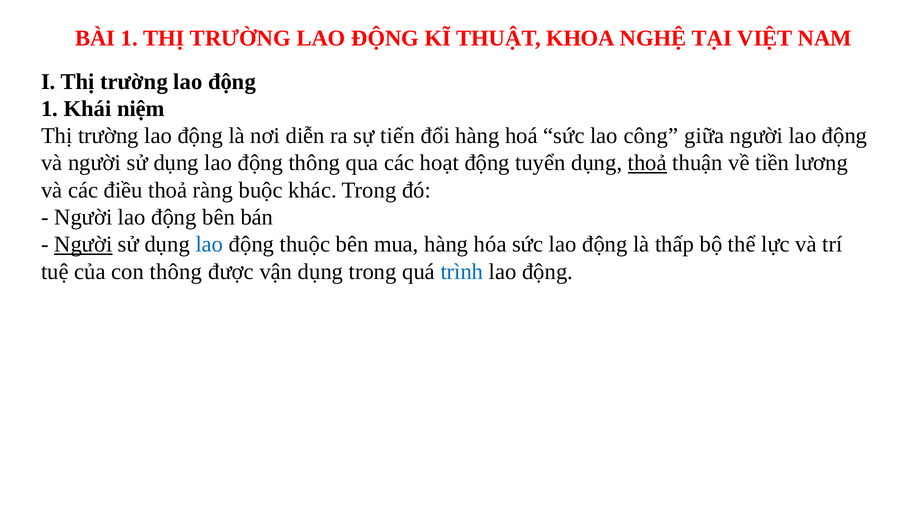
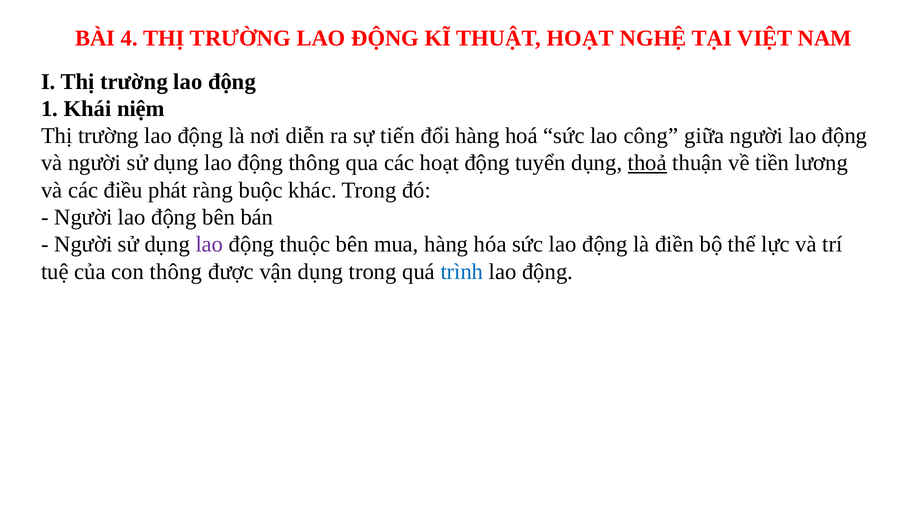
BÀI 1: 1 -> 4 (129, 38)
THUẬT KHOA: KHOA -> HOẠT (580, 38)
điều thoả: thoả -> phát (168, 190)
Người underline: present -> none (83, 244)
lao colour: blue -> purple (209, 244)
thấp: thấp -> điền (675, 244)
